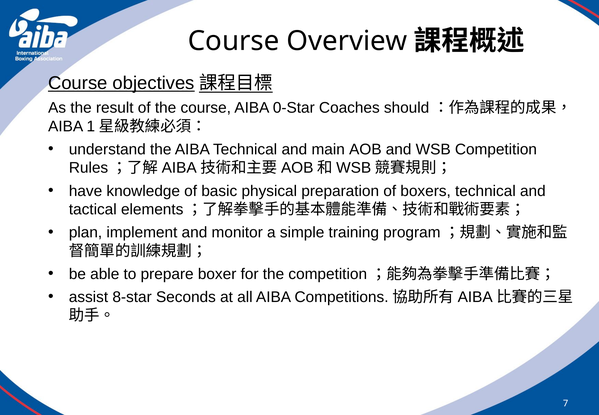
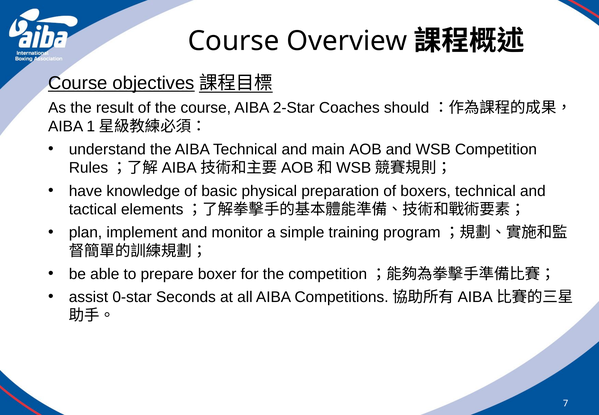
0-Star: 0-Star -> 2-Star (294, 108)
8-star: 8-star -> 0-star (132, 297)
